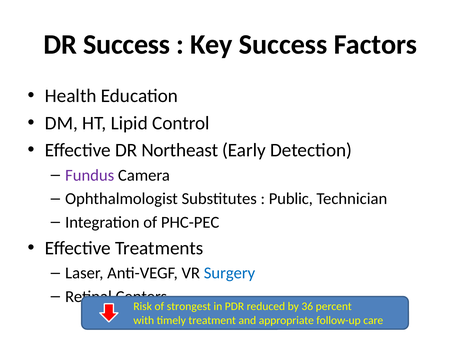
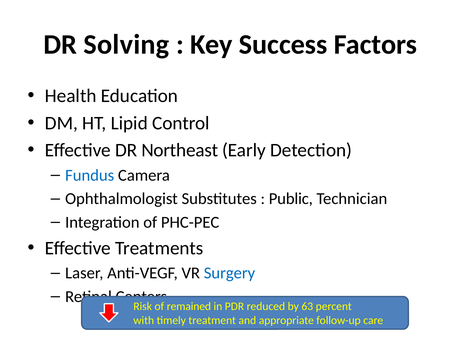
DR Success: Success -> Solving (126, 45)
Fundus colour: purple -> blue (90, 175)
strongest: strongest -> remained (189, 306)
36: 36 -> 63 (307, 306)
